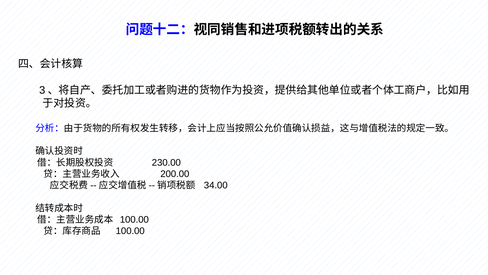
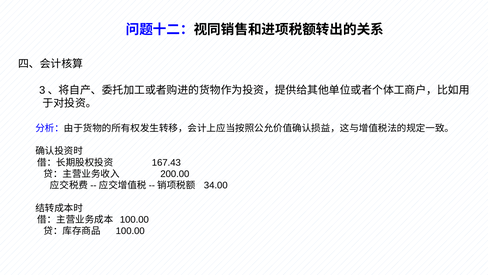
230.00: 230.00 -> 167.43 (166, 162)
